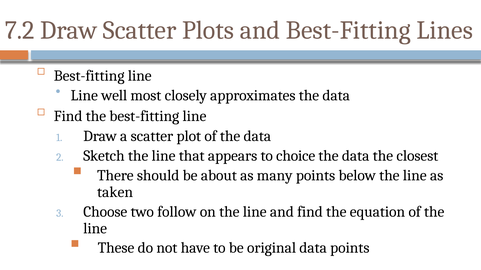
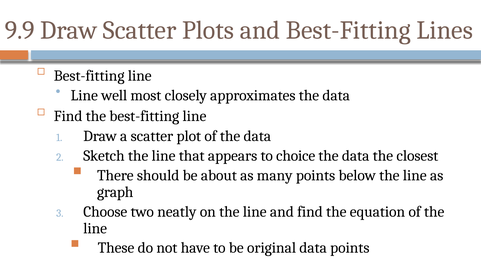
7.2: 7.2 -> 9.9 (20, 30)
taken: taken -> graph (115, 192)
follow: follow -> neatly (177, 212)
